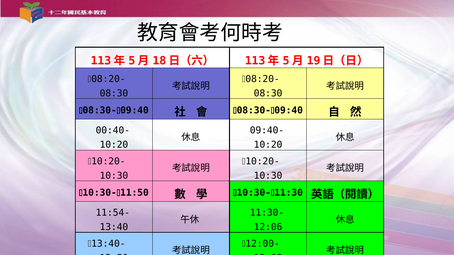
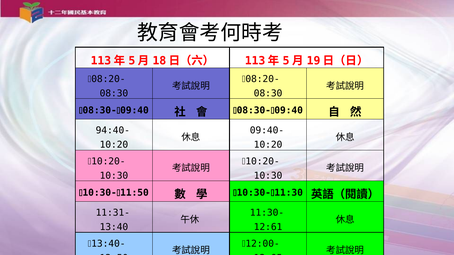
00:40-: 00:40- -> 94:40- (113, 131)
11:54-: 11:54- -> 11:31- (113, 213)
12:06: 12:06 -> 12:61 (268, 227)
